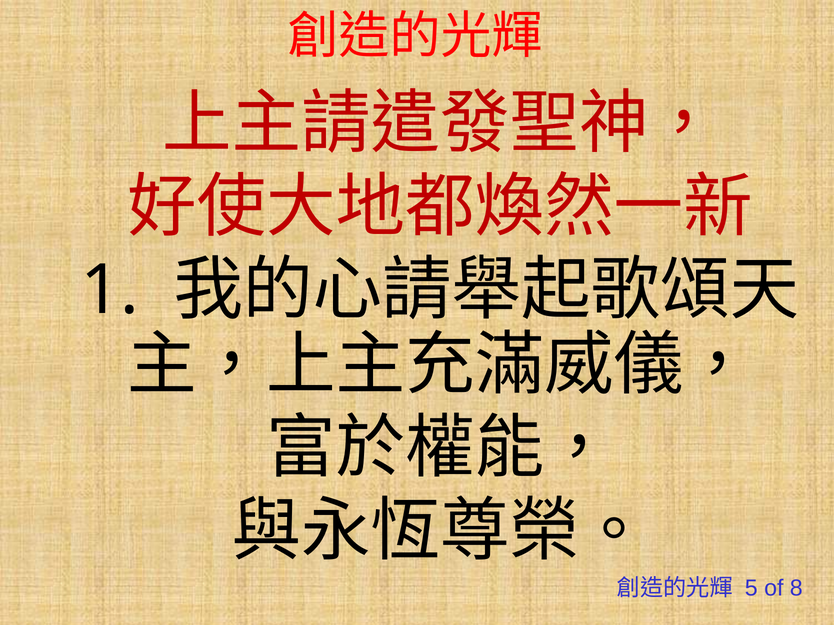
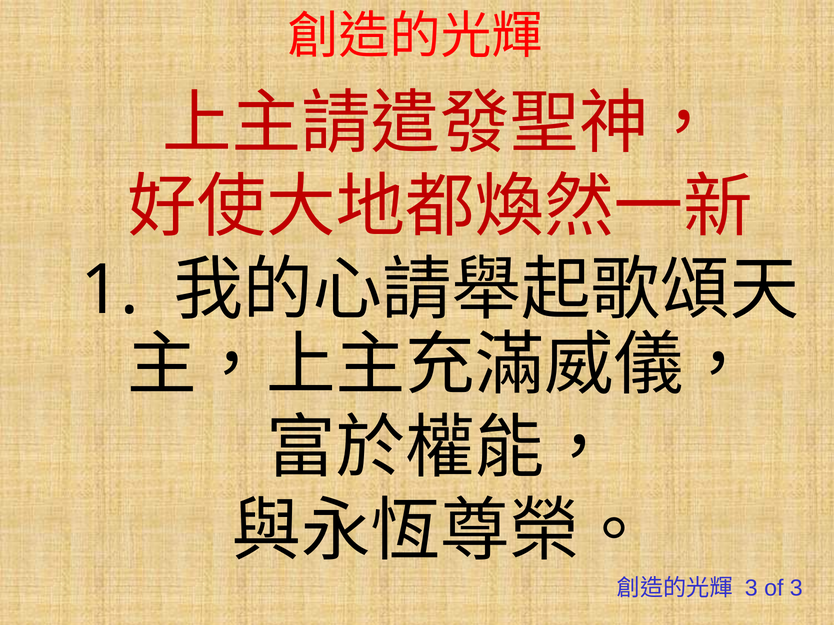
5: 5 -> 3 (751, 589)
of 8: 8 -> 3 (796, 589)
